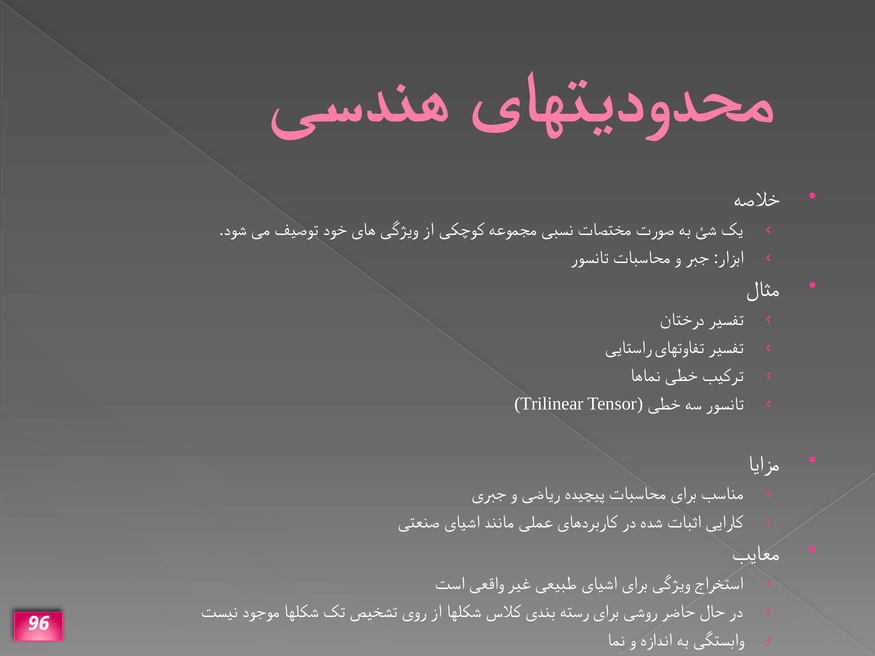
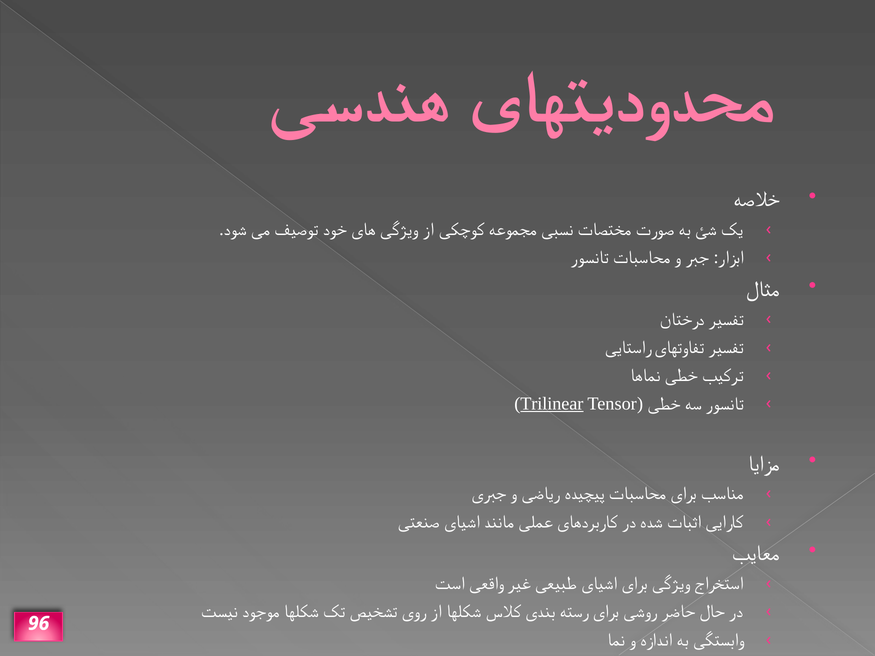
Trilinear underline: none -> present (552, 404)
